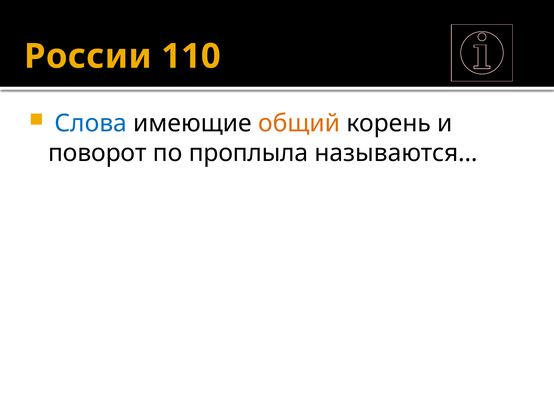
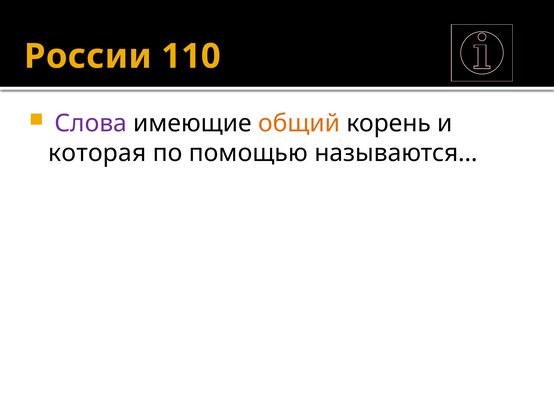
Слова colour: blue -> purple (91, 124)
поворот: поворот -> которая (97, 153)
проплыла: проплыла -> помощью (248, 153)
